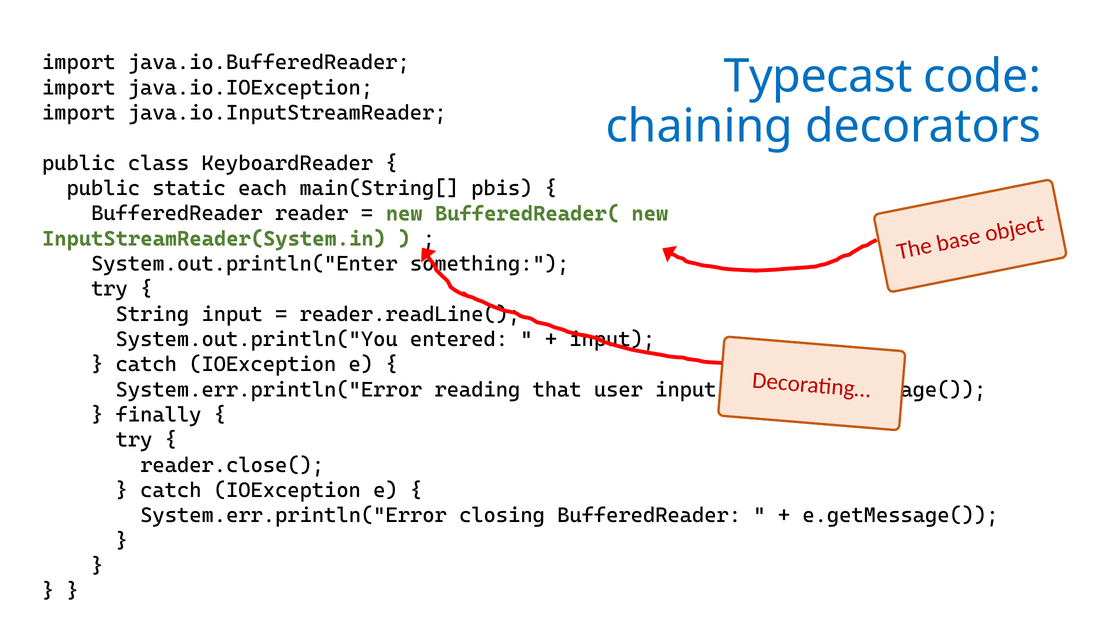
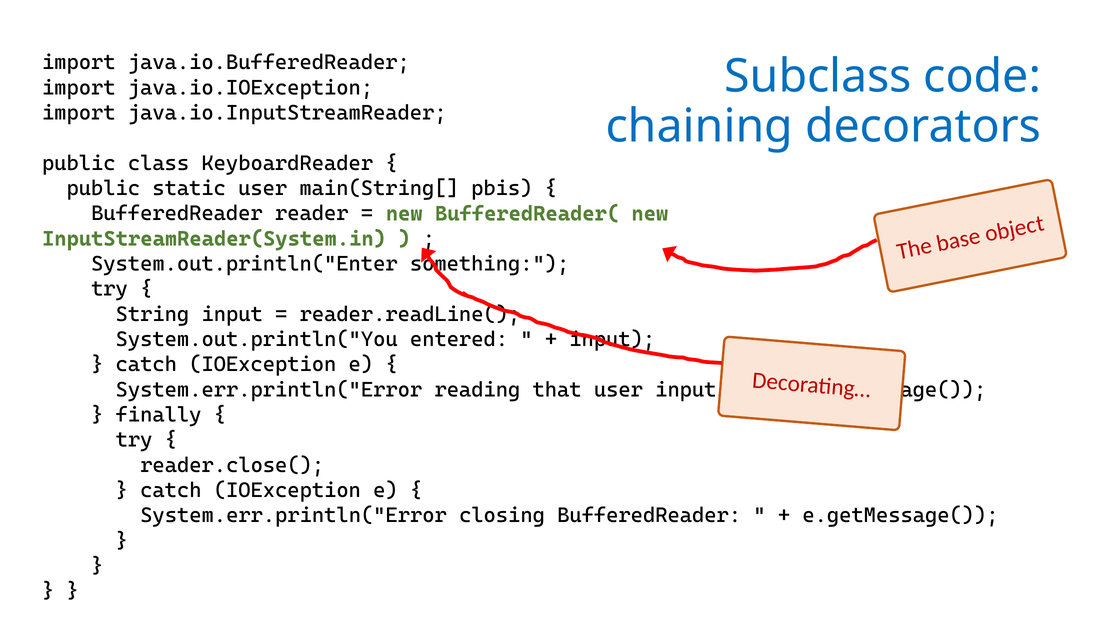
Typecast: Typecast -> Subclass (818, 76)
static each: each -> user (263, 188)
